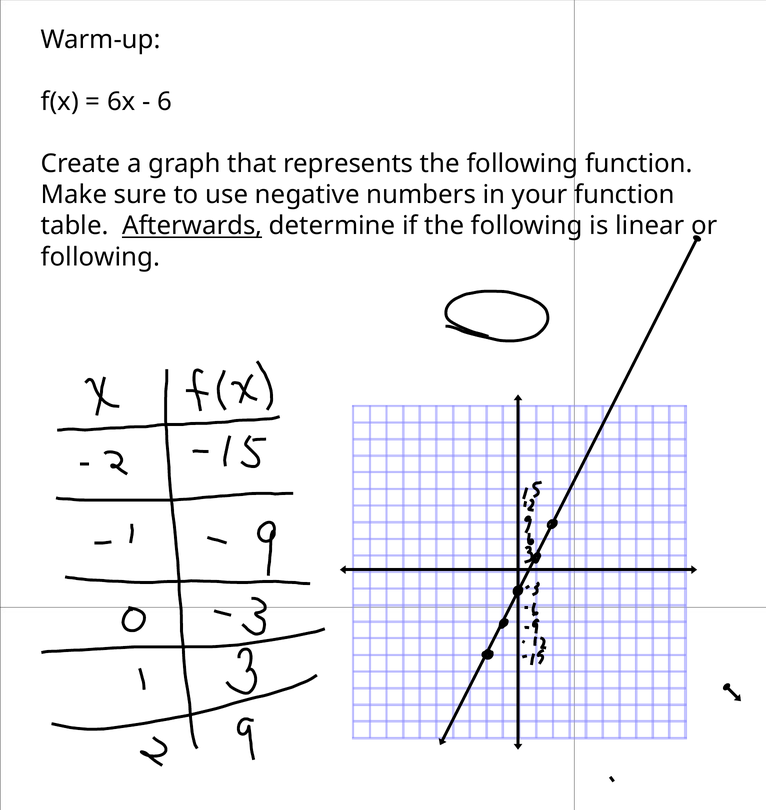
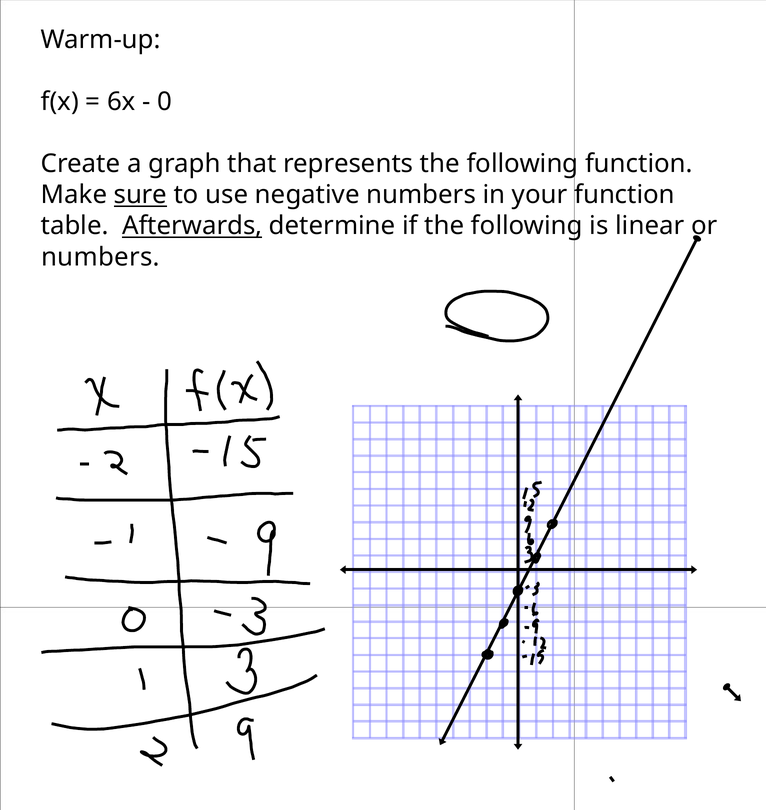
6: 6 -> 0 (165, 102)
sure underline: none -> present (140, 195)
following: following -> numbers (100, 257)
